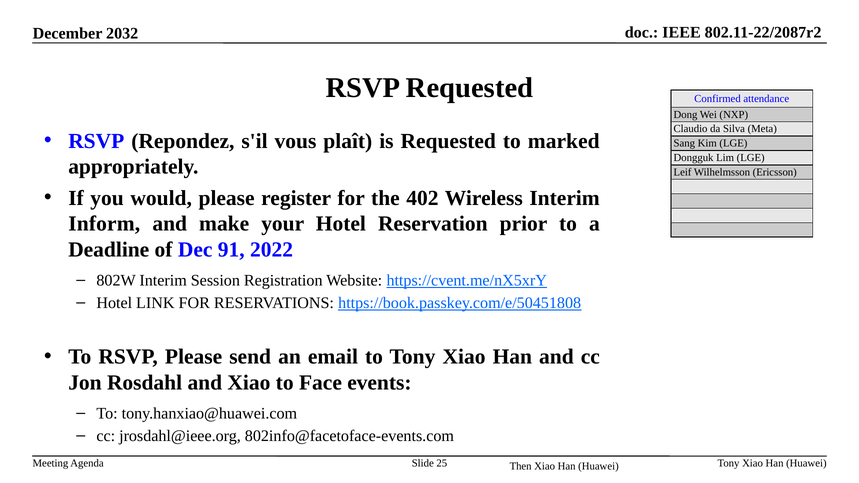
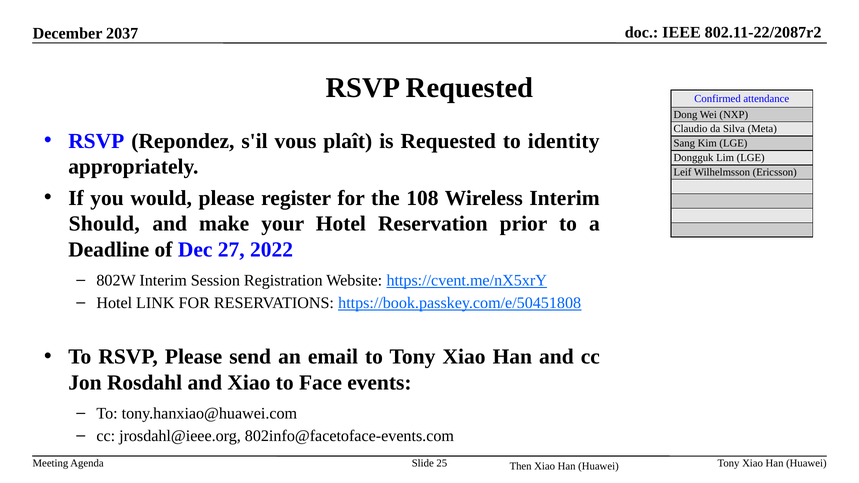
2032: 2032 -> 2037 (122, 33)
marked: marked -> identity (564, 141)
402: 402 -> 108 (422, 198)
Inform: Inform -> Should (104, 224)
91: 91 -> 27 (231, 250)
